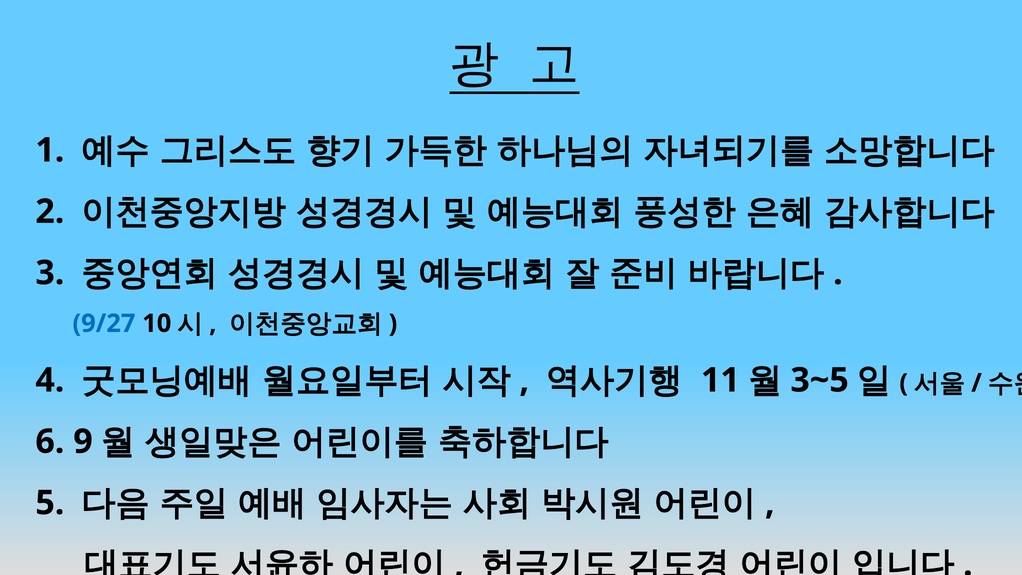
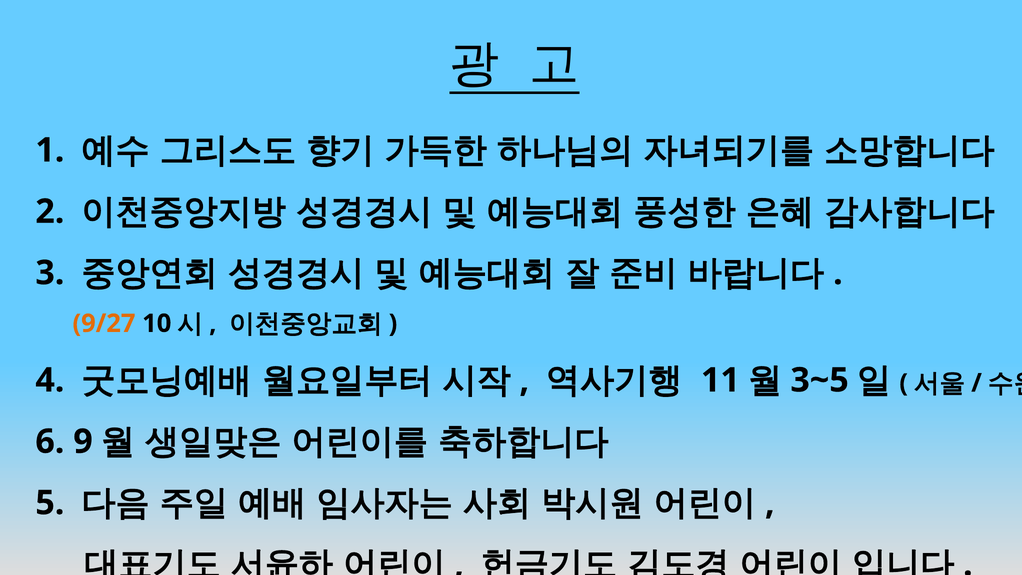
9/27 colour: blue -> orange (104, 323)
